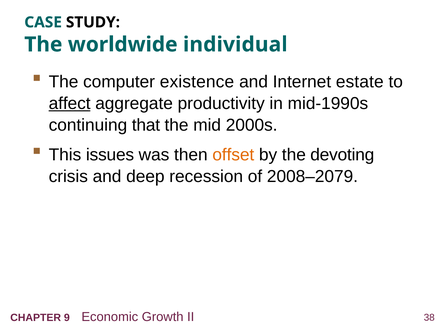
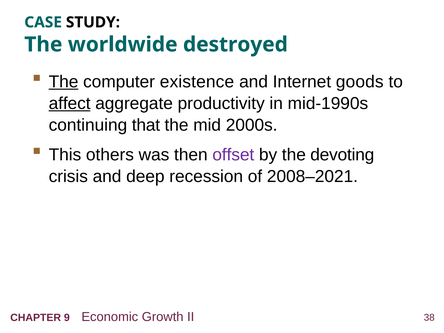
individual: individual -> destroyed (235, 45)
The underline: none -> present (64, 82)
estate: estate -> goods (360, 82)
issues: issues -> others (110, 155)
offset colour: orange -> purple (233, 155)
2008–2079: 2008–2079 -> 2008–2021 (312, 176)
